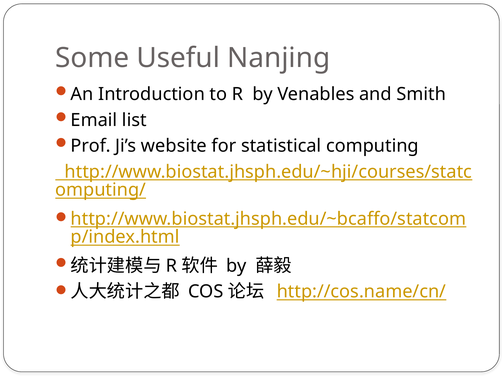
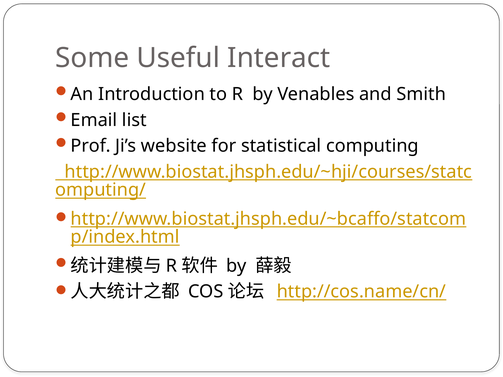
Nanjing: Nanjing -> Interact (279, 58)
